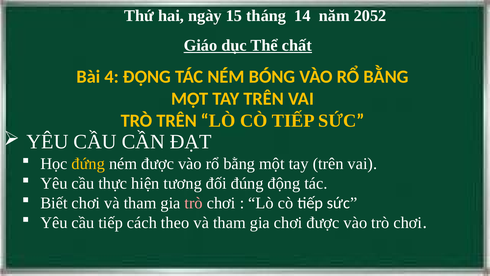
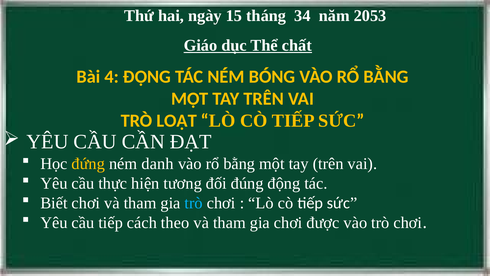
14: 14 -> 34 (302, 16)
2052: 2052 -> 2053 (370, 16)
TRÒ TRÊN: TRÊN -> LOẠT (177, 121)
ném được: được -> danh (158, 163)
trò colour: pink -> light blue (194, 203)
